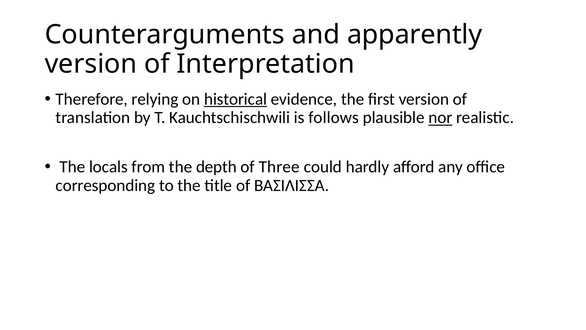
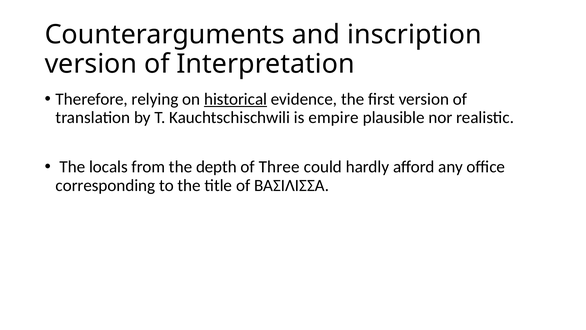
apparently: apparently -> inscription (414, 35)
follows: follows -> empire (334, 118)
nor underline: present -> none (440, 118)
